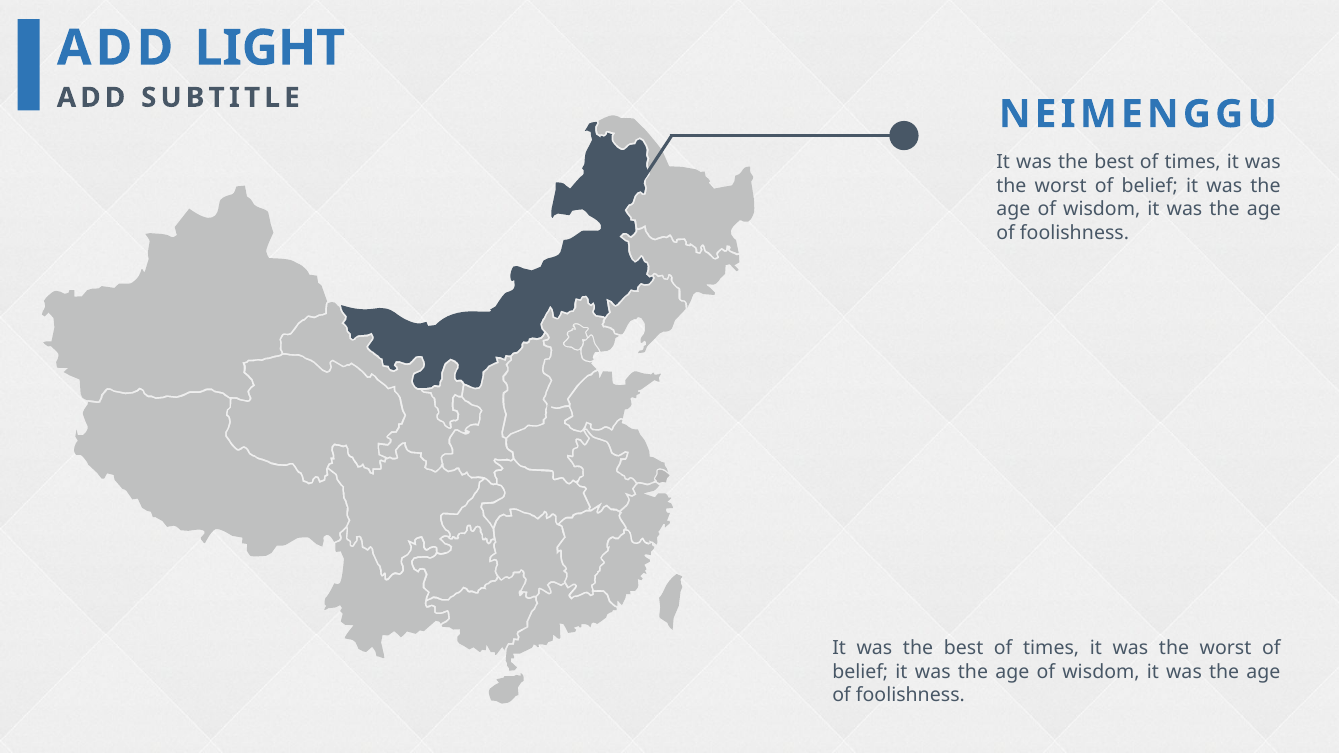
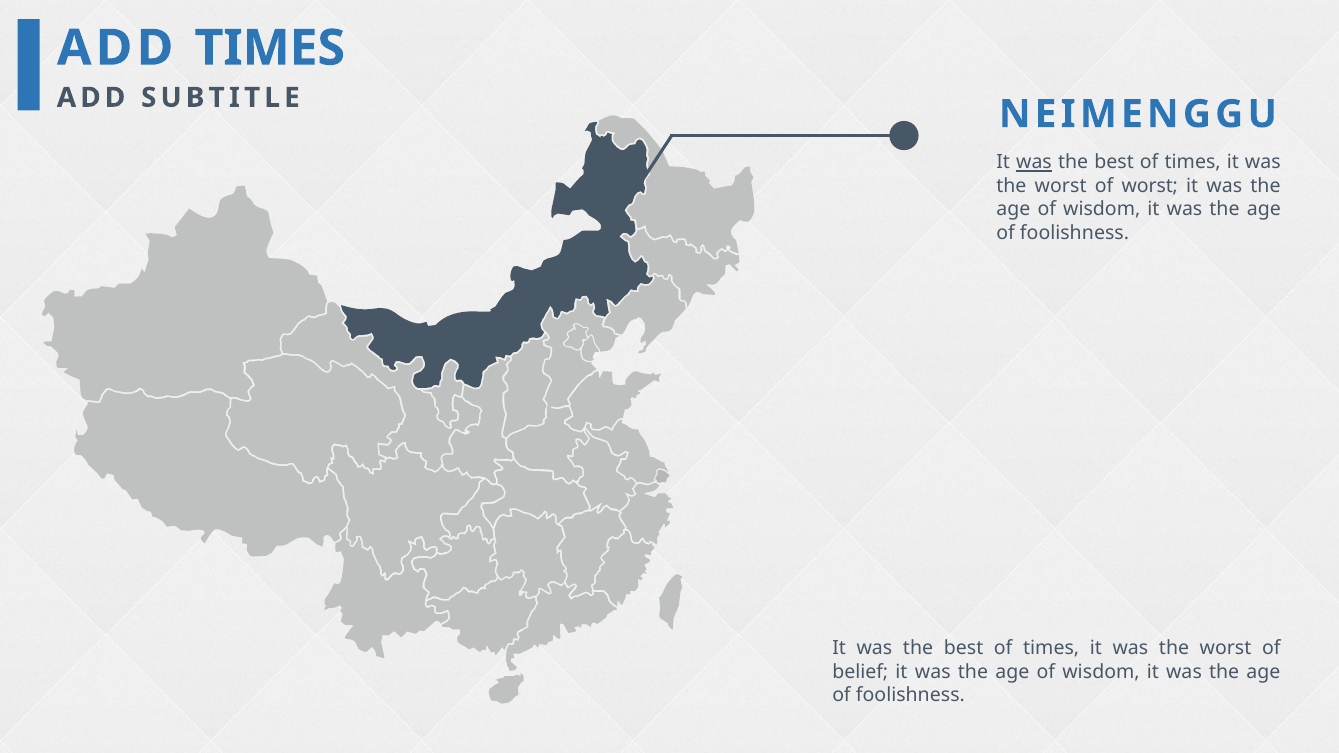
ADD LIGHT: LIGHT -> TIMES (270, 48)
was underline: none -> present (1034, 163)
belief: belief -> worst (1150, 186)
